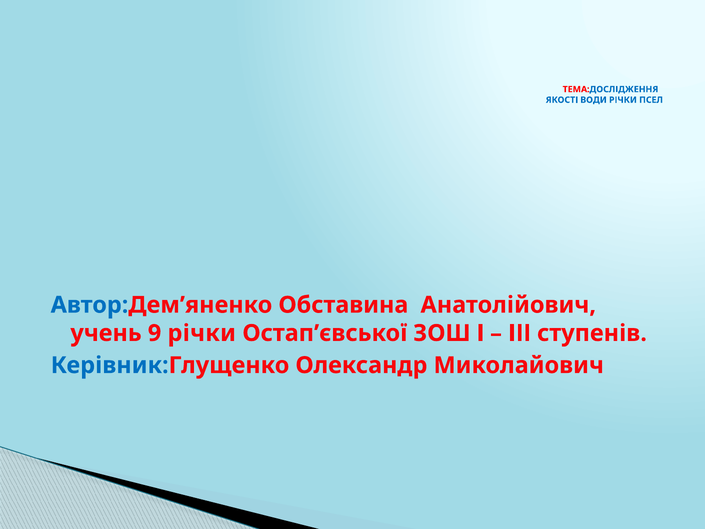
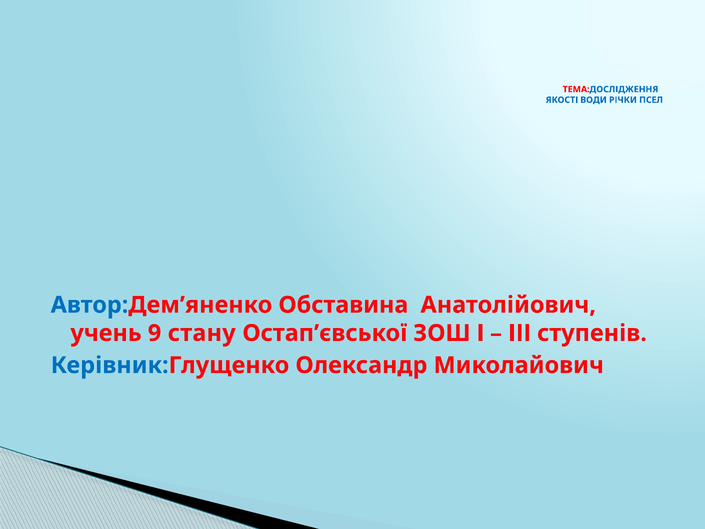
9 річки: річки -> стану (202, 333)
